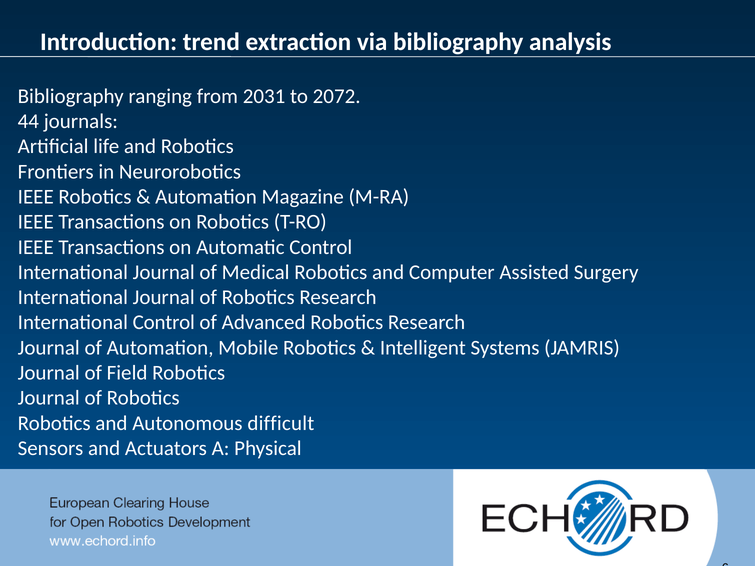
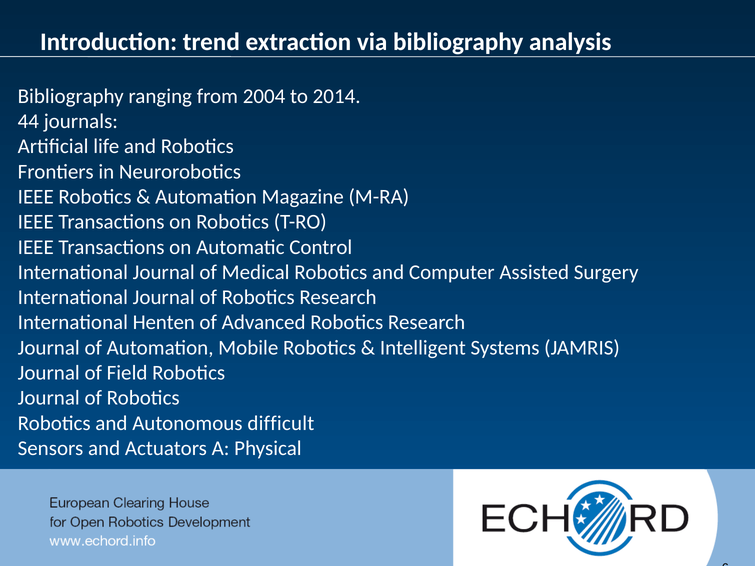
2031: 2031 -> 2004 (264, 96)
2072: 2072 -> 2014 (337, 96)
International Control: Control -> Henten (164, 323)
